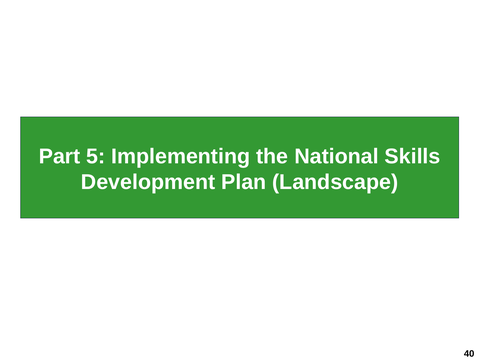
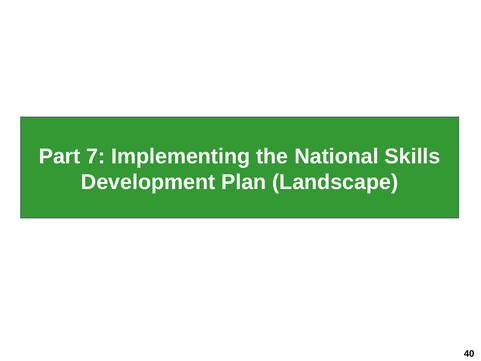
5: 5 -> 7 (96, 156)
